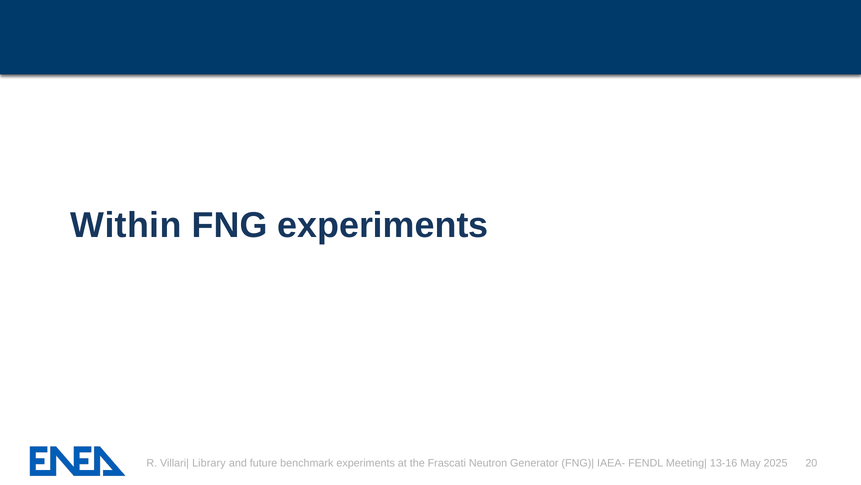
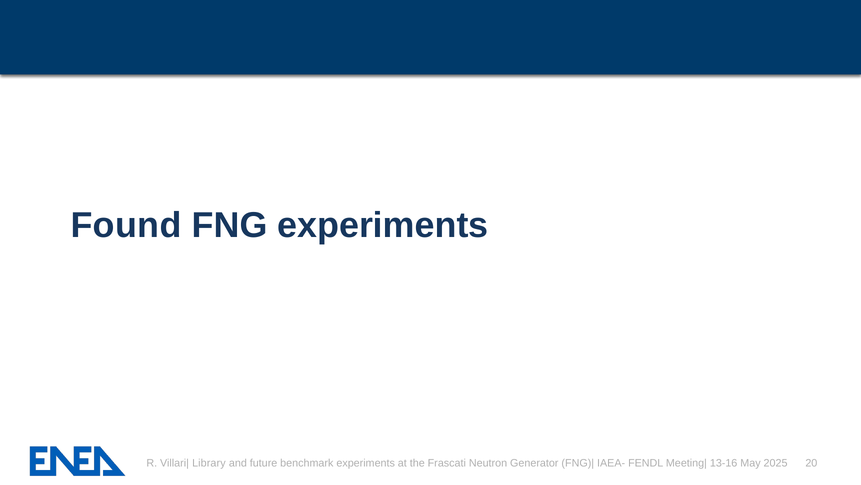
Within: Within -> Found (126, 225)
